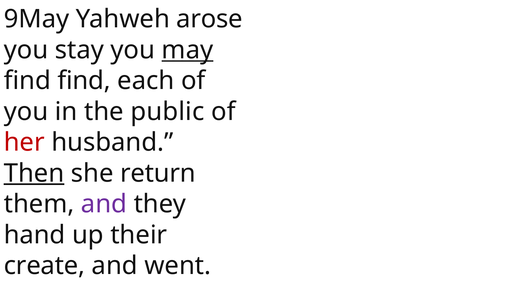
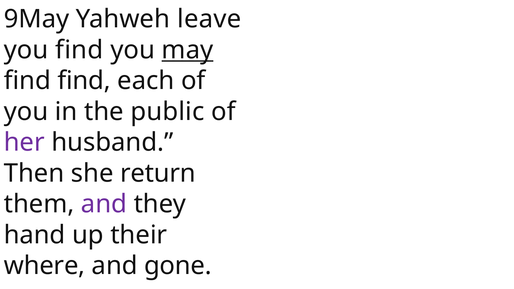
arose: arose -> leave (209, 19)
you stay: stay -> find (79, 50)
her colour: red -> purple (24, 142)
Then underline: present -> none (34, 173)
create: create -> where (44, 266)
went: went -> gone (178, 266)
